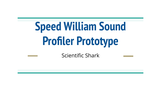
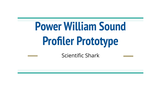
Speed: Speed -> Power (48, 26)
